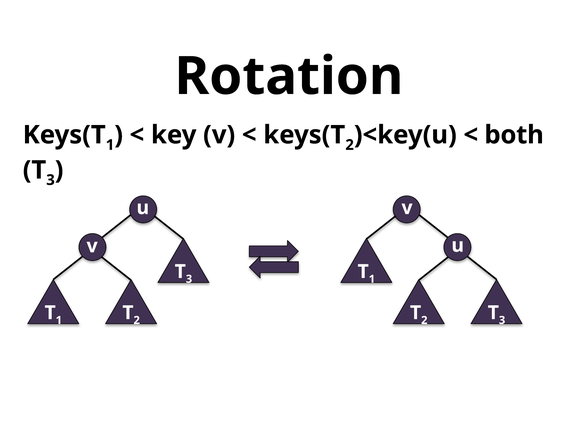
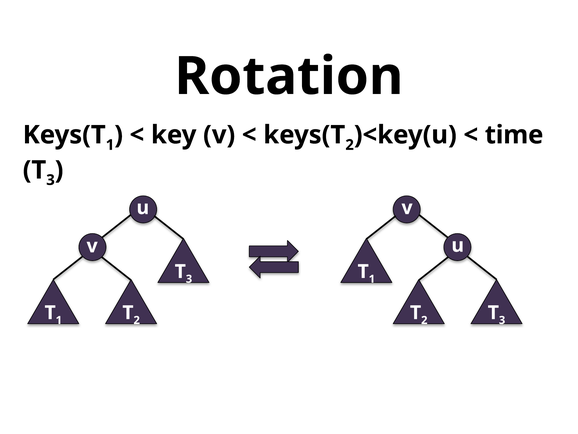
both: both -> time (514, 135)
